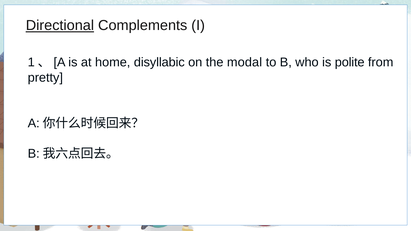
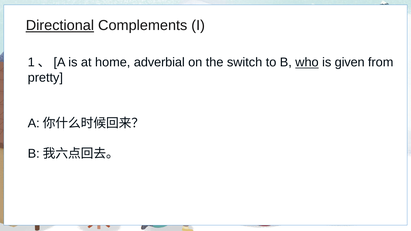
disyllabic: disyllabic -> adverbial (159, 63)
modal: modal -> switch (245, 63)
who underline: none -> present (307, 63)
polite: polite -> given (350, 63)
